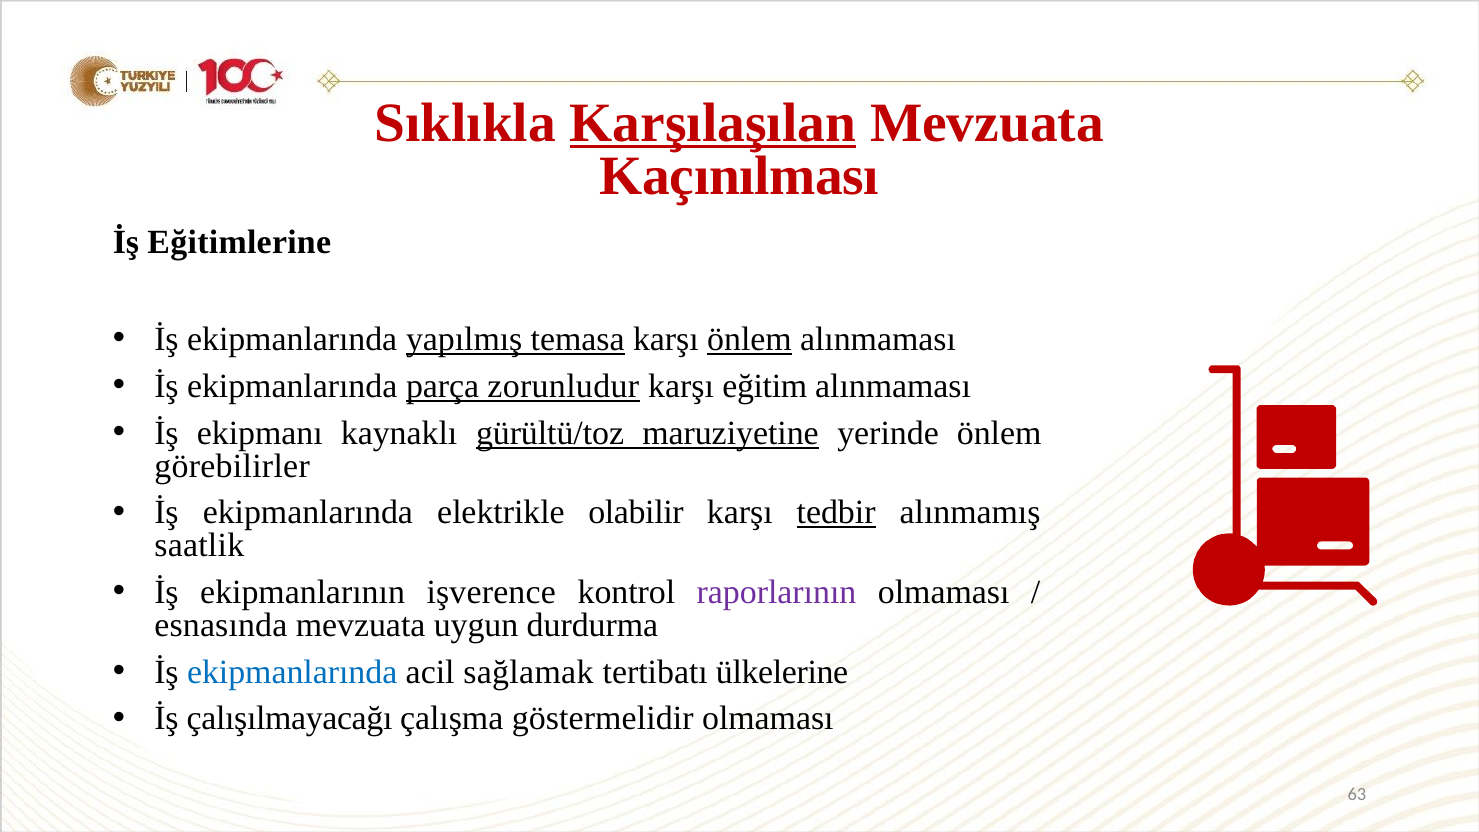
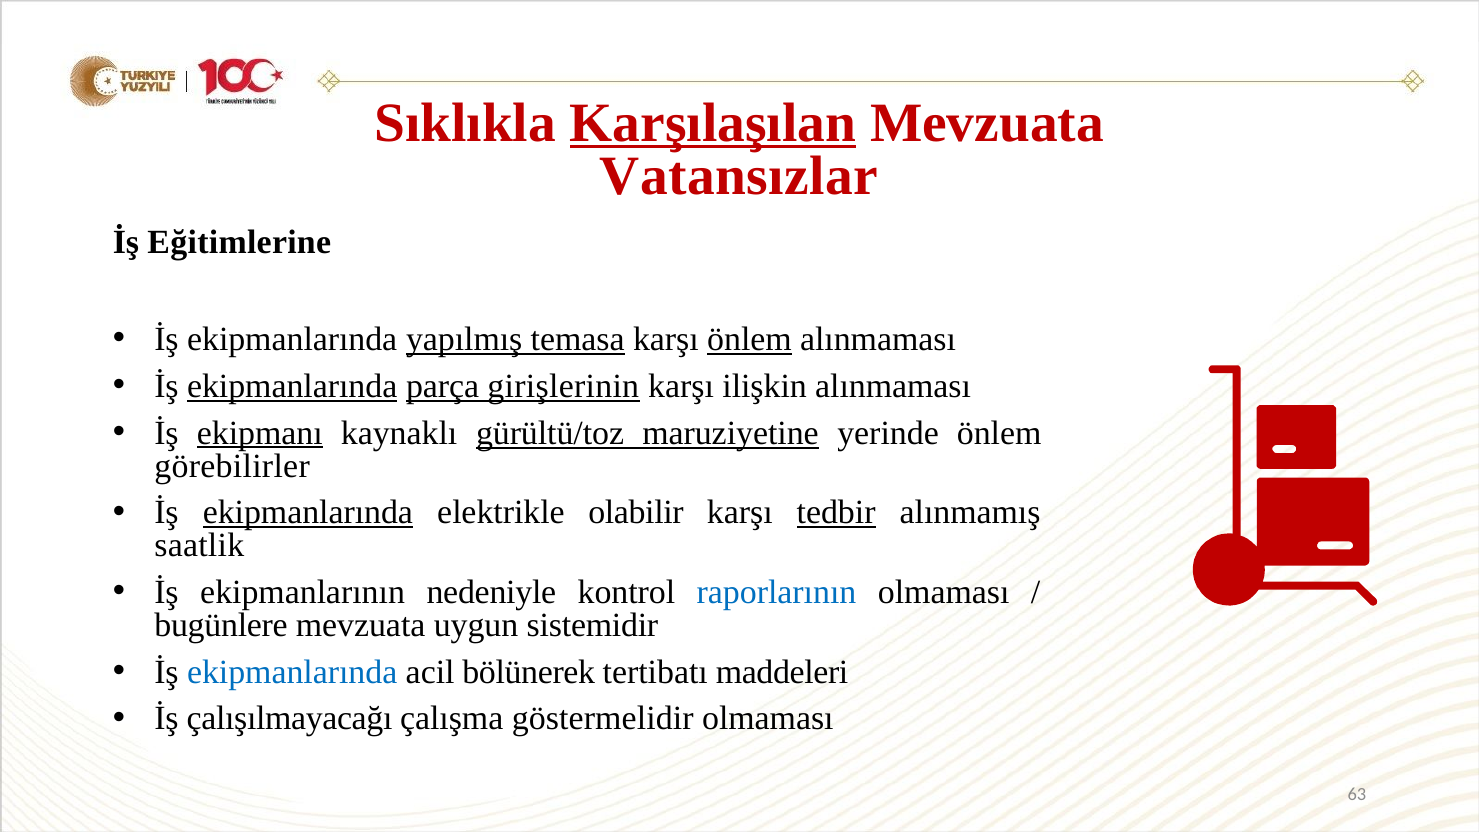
Kaçınılması: Kaçınılması -> Vatansızlar (739, 177)
ekipmanlarında underline: none -> present (292, 386)
zorunludur: zorunludur -> girişlerinin (563, 386)
eğitim: eğitim -> ilişkin (765, 386)
ekipmanı underline: none -> present (260, 433)
ekipmanlarında underline: none -> present (308, 513)
işverence: işverence -> nedeniyle (491, 592)
raporlarının colour: purple -> blue (777, 592)
esnasında: esnasında -> bugünlere (221, 625)
durdurma: durdurma -> sistemidir (592, 625)
sağlamak: sağlamak -> bölünerek (529, 672)
ülkelerine: ülkelerine -> maddeleri (782, 672)
